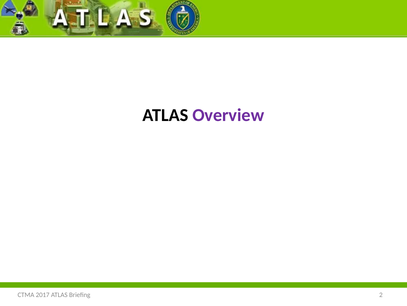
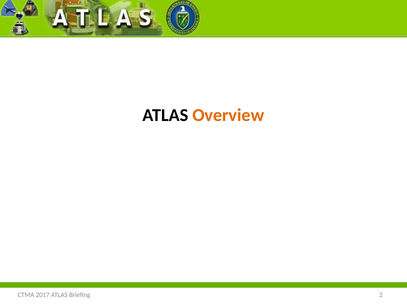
Overview colour: purple -> orange (228, 115)
